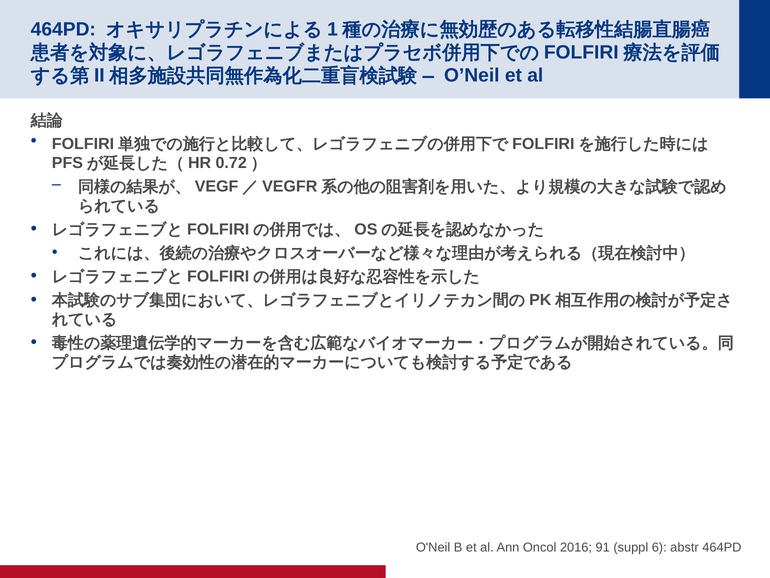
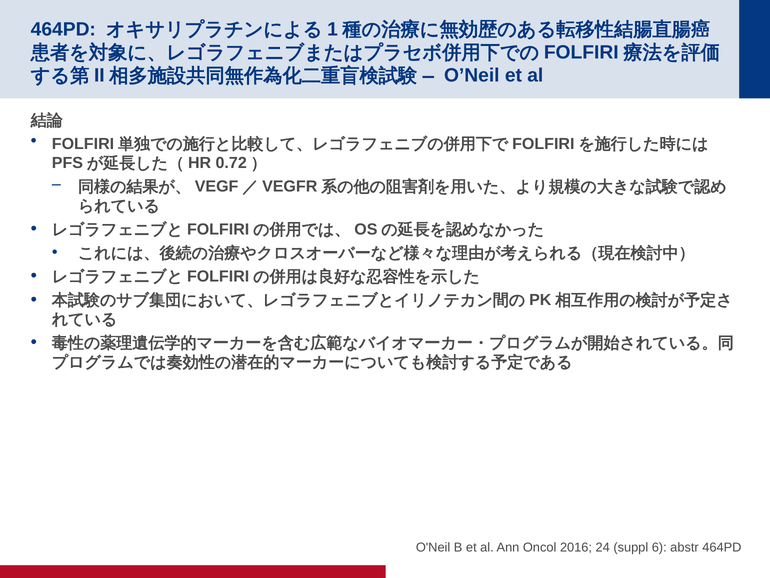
91: 91 -> 24 (603, 547)
